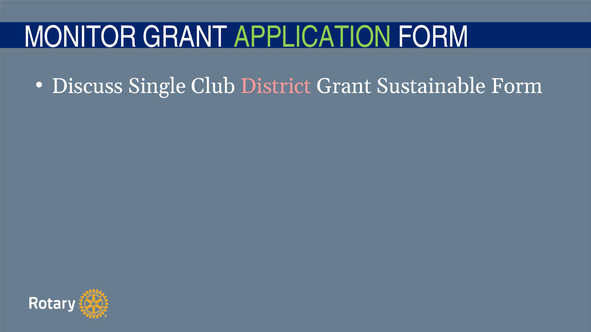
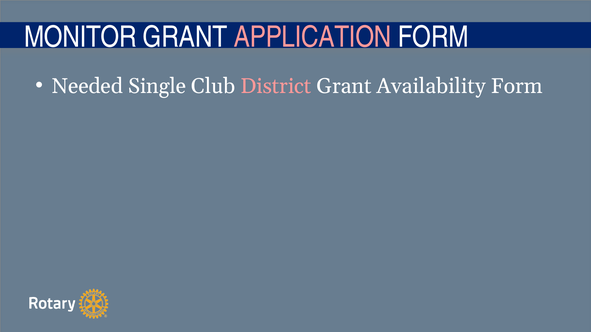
APPLICATION colour: light green -> pink (313, 37)
Discuss: Discuss -> Needed (88, 86)
Sustainable: Sustainable -> Availability (431, 86)
